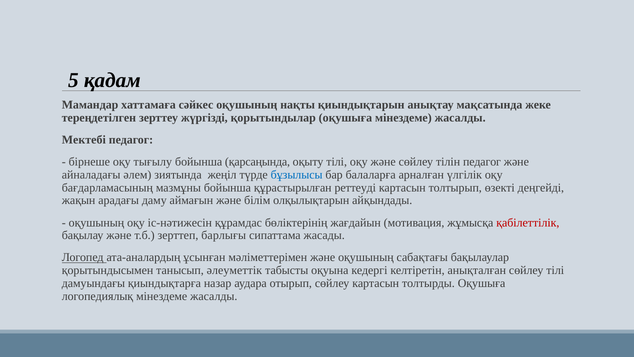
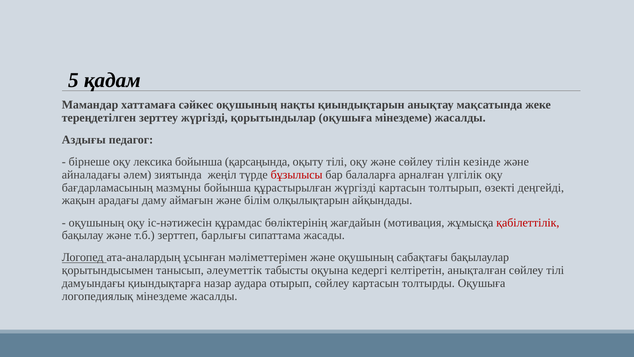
Мектебі: Мектебі -> Аздығы (84, 140)
тығылу: тығылу -> лексика (153, 162)
тілін педагог: педагог -> кезінде (482, 162)
бұзылысы colour: blue -> red (297, 175)
құрастырылған реттеуді: реттеуді -> жүргізді (355, 187)
